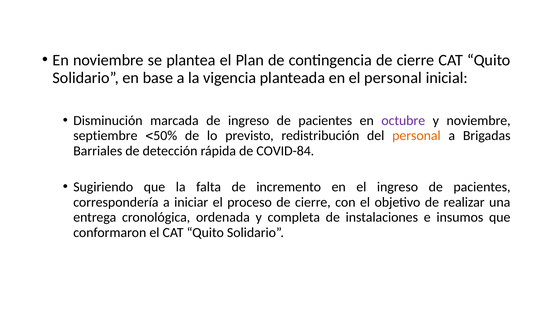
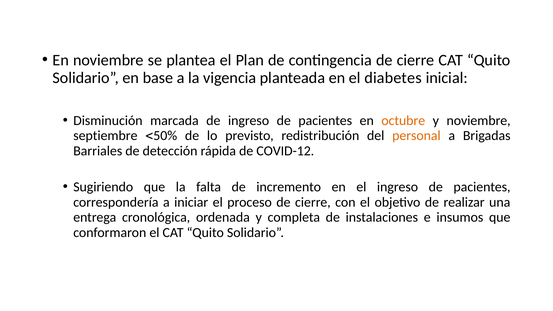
el personal: personal -> diabetes (393, 78)
octubre colour: purple -> orange (403, 121)
COVID-84: COVID-84 -> COVID-12 (285, 151)
